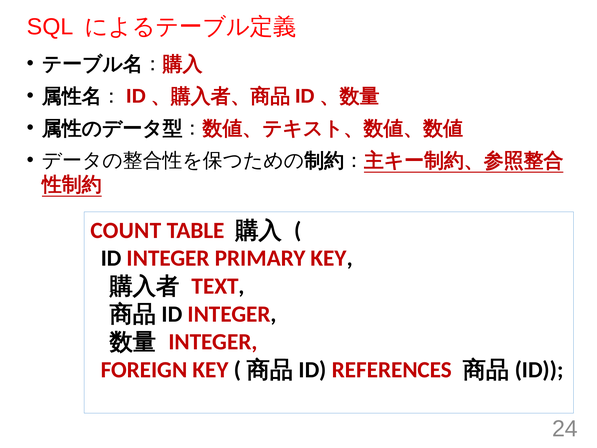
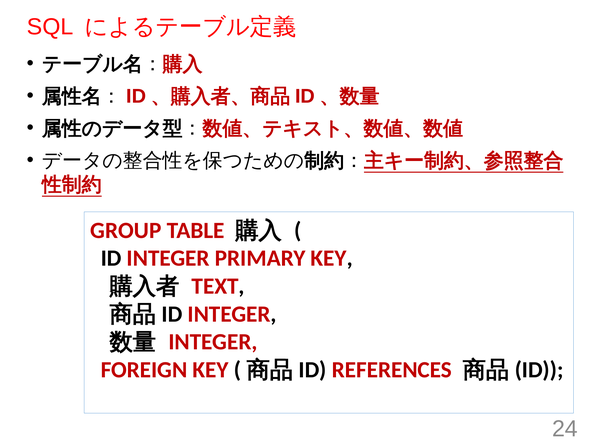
COUNT: COUNT -> GROUP (126, 230)
